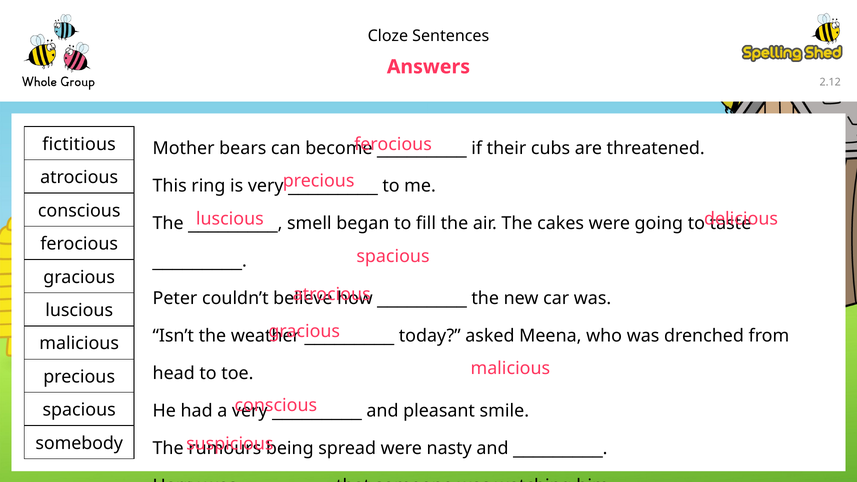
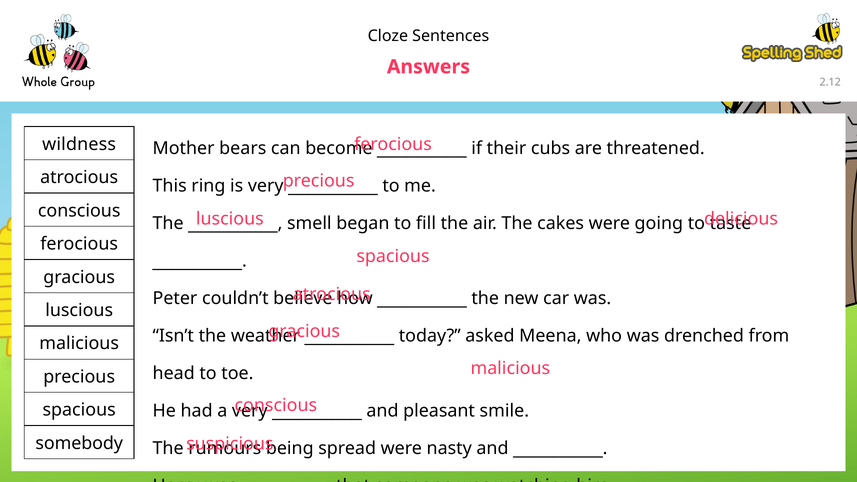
fictitious: fictitious -> wildness (79, 144)
